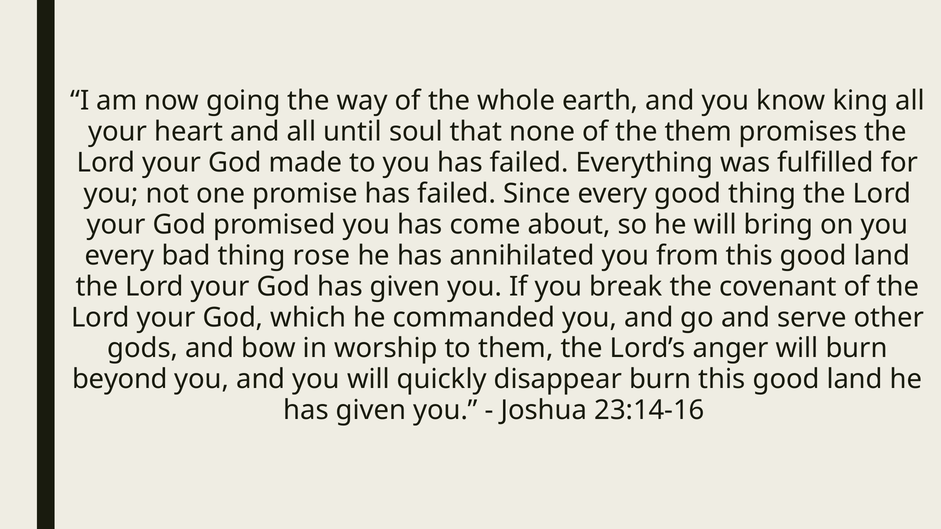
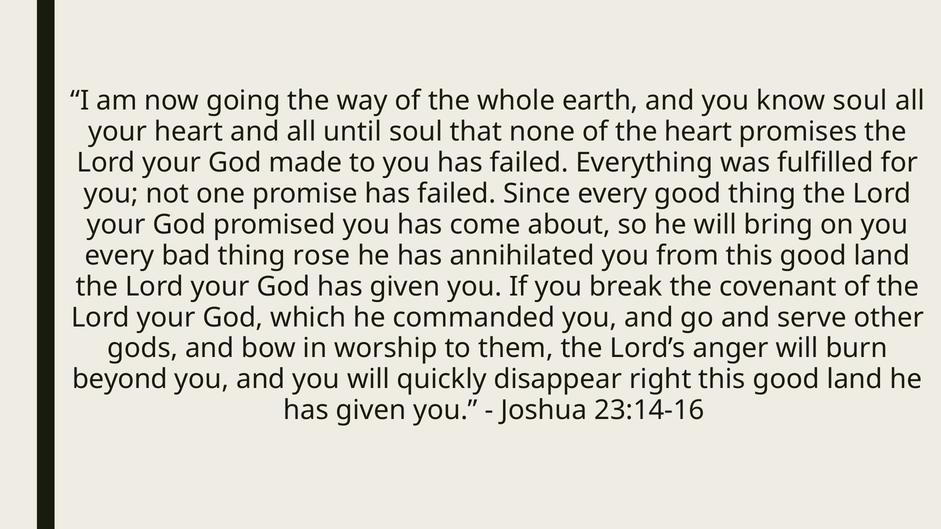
know king: king -> soul (860, 101)
the them: them -> heart (698, 132)
disappear burn: burn -> right (660, 380)
